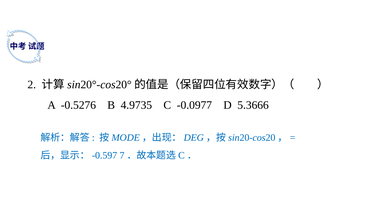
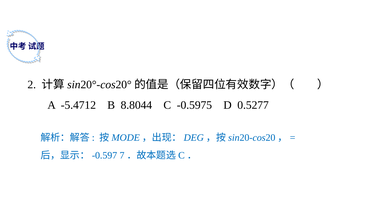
-0.5276: -0.5276 -> -5.4712 (78, 105)
4.9735: 4.9735 -> 8.8044 (136, 105)
-0.0977: -0.0977 -> -0.5975 (194, 105)
5.3666: 5.3666 -> 0.5277 (253, 105)
